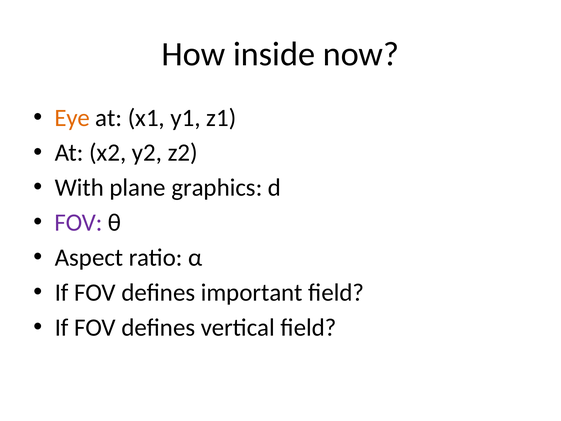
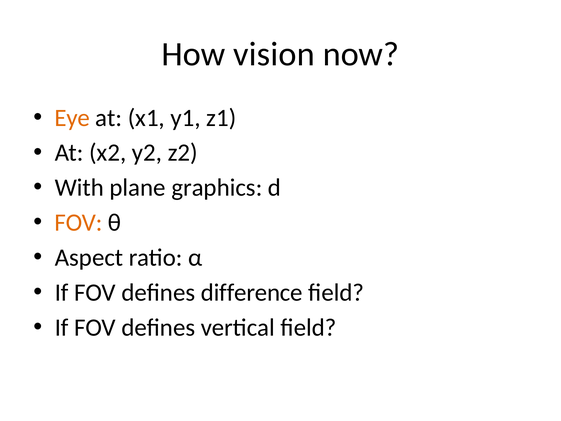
inside: inside -> vision (274, 54)
FOV colour: purple -> orange (78, 223)
important: important -> difference (252, 292)
